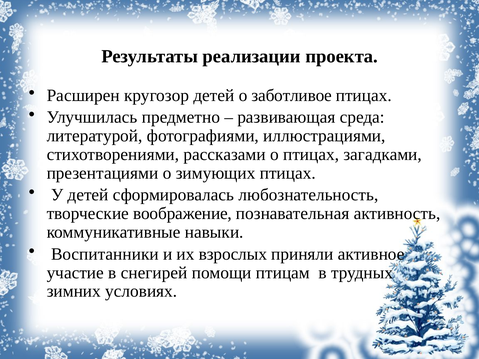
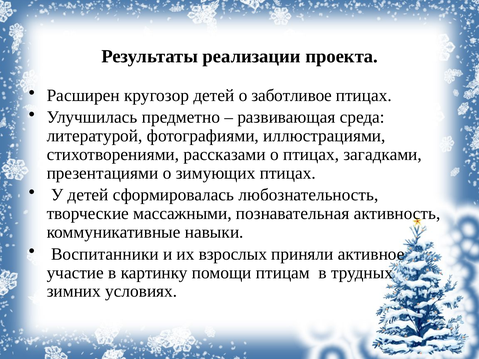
воображение: воображение -> массажными (182, 214)
снегирей: снегирей -> картинку (154, 273)
